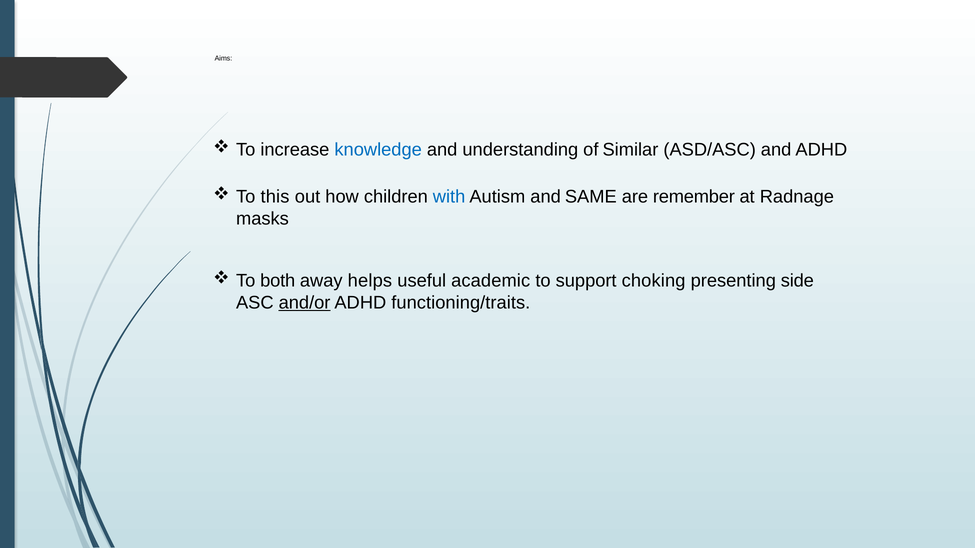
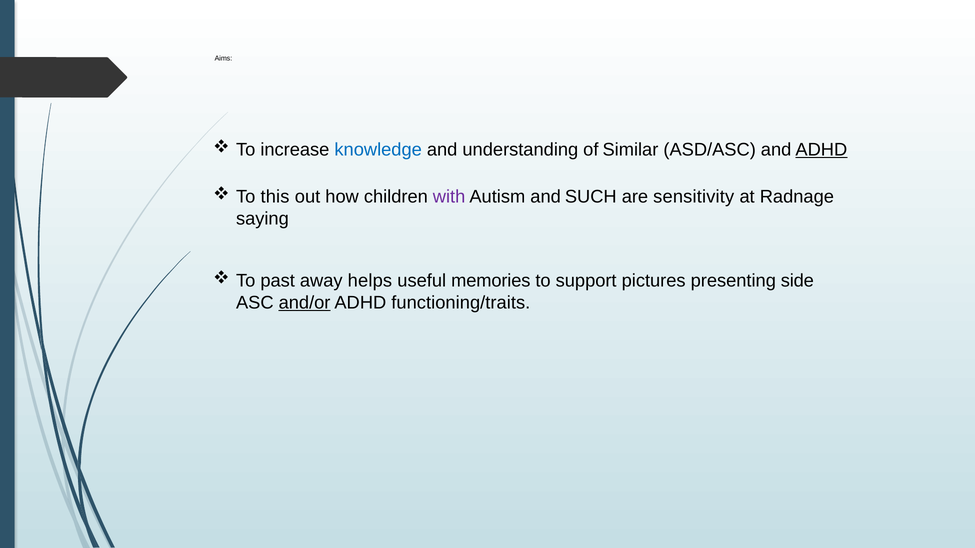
ADHD underline: none -> present (821, 150)
with colour: blue -> purple (449, 197)
SAME: SAME -> SUCH (591, 197)
remember: remember -> sensitivity (694, 197)
masks: masks -> saying (262, 219)
both: both -> past (278, 281)
academic: academic -> memories (491, 281)
choking: choking -> pictures (654, 281)
